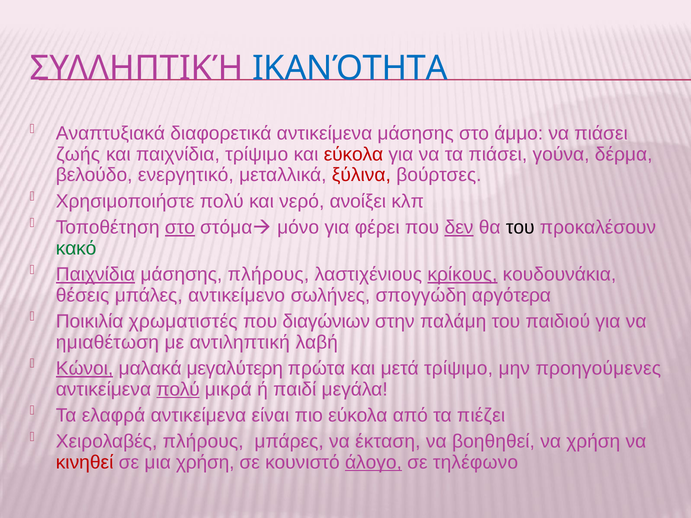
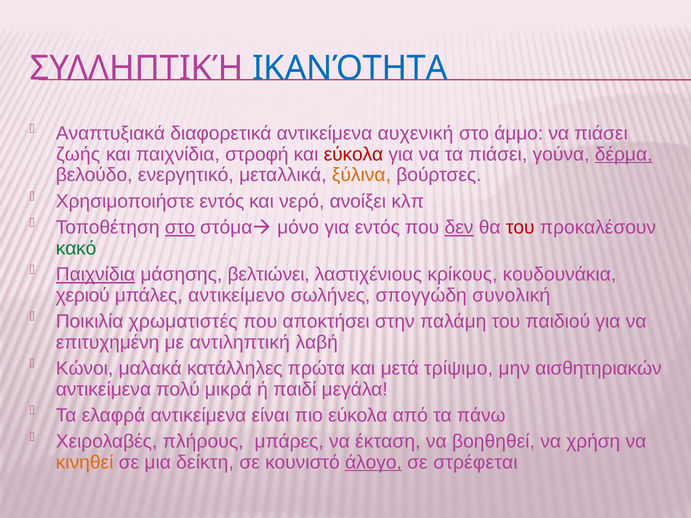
αντικείμενα μάσησης: μάσησης -> αυχενική (416, 134)
παιχνίδια τρίψιμο: τρίψιμο -> στροφή (257, 154)
δέρμα underline: none -> present (624, 154)
ξύλινα colour: red -> orange (361, 175)
Χρησιμοποιήστε πολύ: πολύ -> εντός (222, 201)
για φέρει: φέρει -> εντός (377, 228)
του colour: black -> red (520, 228)
μάσησης πλήρους: πλήρους -> βελτιώνει (269, 275)
κρίκους underline: present -> none (462, 275)
θέσεις: θέσεις -> χεριού (83, 295)
αργότερα: αργότερα -> συνολική (511, 295)
διαγώνιων: διαγώνιων -> αποκτήσει (326, 322)
ημιαθέτωση: ημιαθέτωση -> επιτυχημένη (108, 342)
Κώνοι underline: present -> none (85, 369)
μεγαλύτερη: μεγαλύτερη -> κατάλληλες (235, 369)
προηγούμενες: προηγούμενες -> αισθητηριακών (598, 369)
πολύ underline: present -> none (178, 389)
πιέζει: πιέζει -> πάνω (481, 416)
κινηθεί colour: red -> orange (85, 463)
μια χρήση: χρήση -> δείκτη (205, 463)
τηλέφωνο: τηλέφωνο -> στρέφεται (475, 463)
